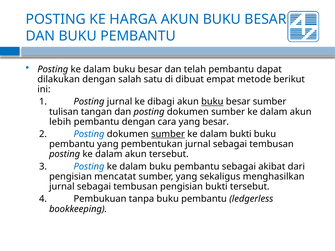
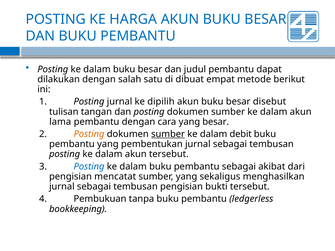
telah: telah -> judul (195, 69)
dibagi: dibagi -> dipilih (161, 102)
buku underline: present -> none (212, 102)
besar sumber: sumber -> disebut (270, 102)
lebih: lebih -> lama (60, 122)
Posting colour: blue -> orange (89, 134)
dalam bukti: bukti -> debit (241, 134)
